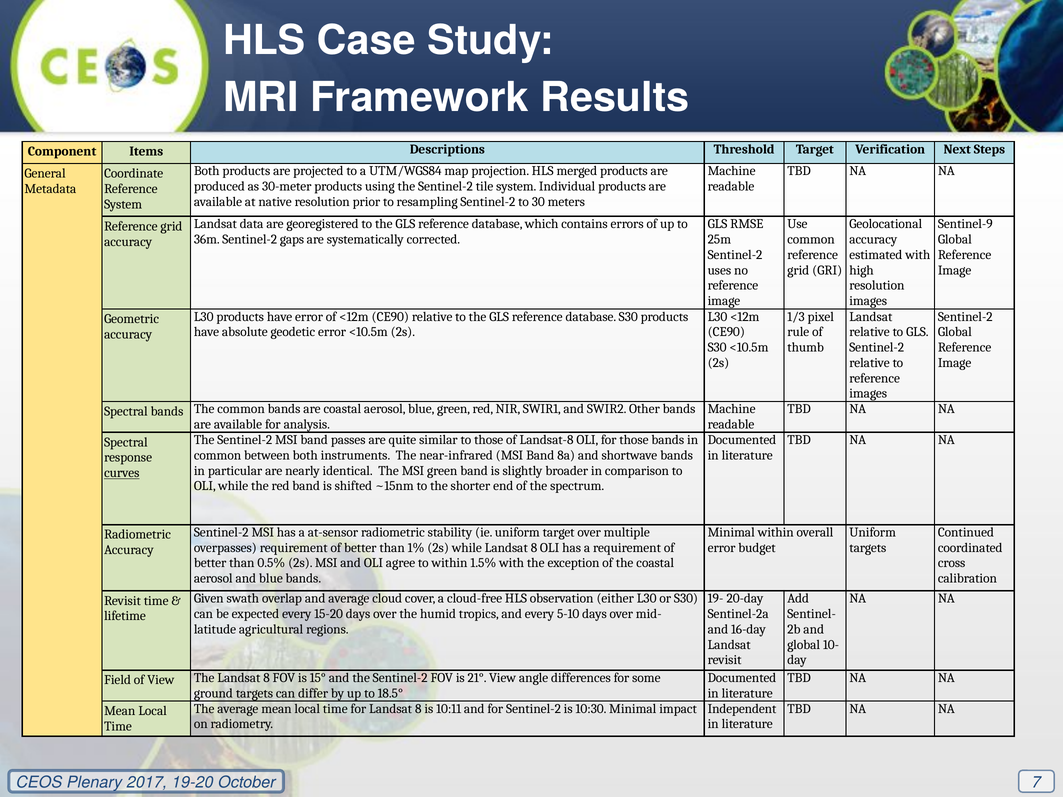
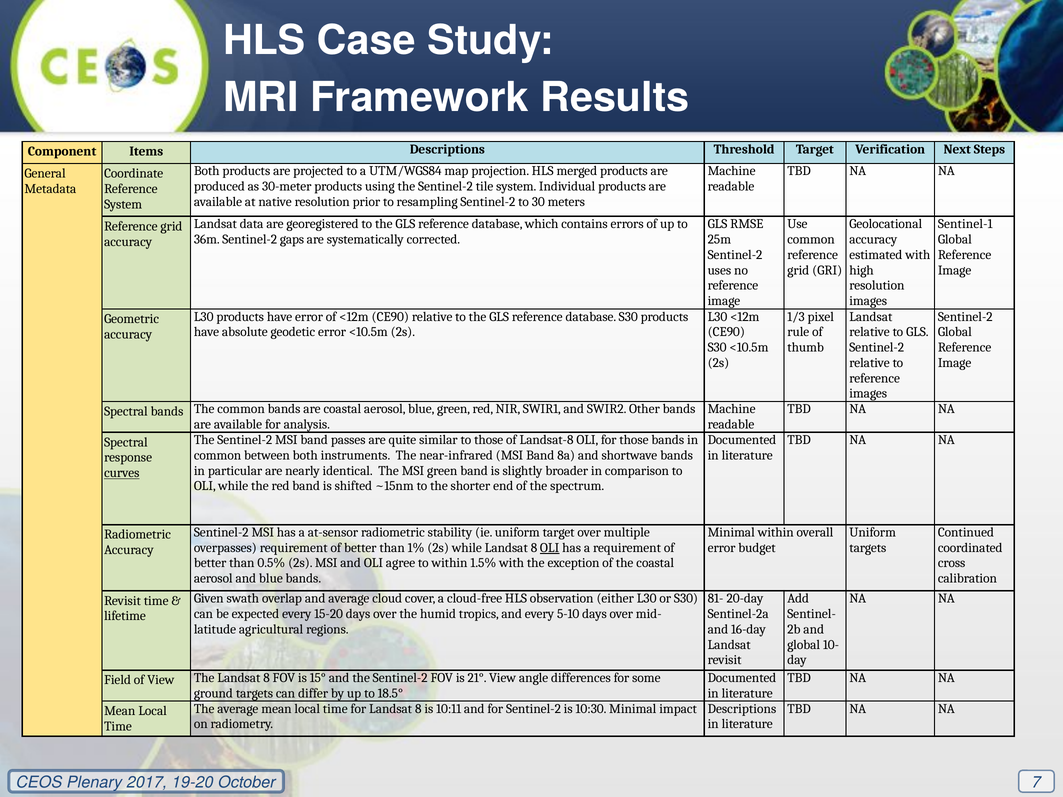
Sentinel-9: Sentinel-9 -> Sentinel-1 (965, 224)
OLI underline: none -> present (550, 548)
19-: 19- -> 81- (716, 599)
Independent: Independent -> Descriptions (742, 709)
